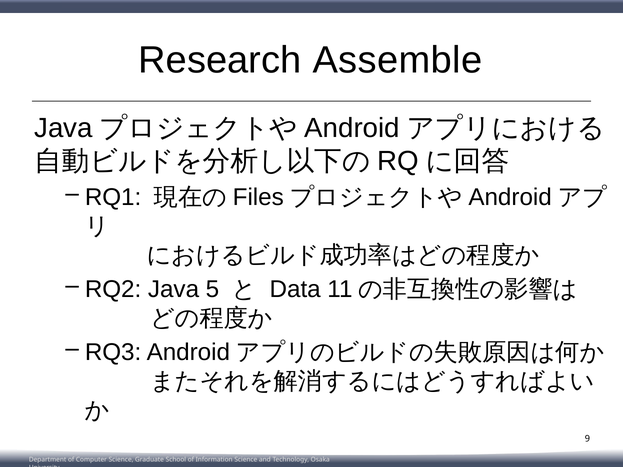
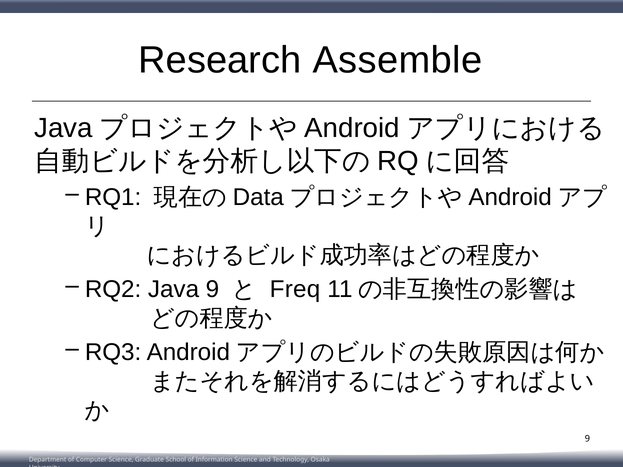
Files: Files -> Data (258, 197)
Java 5: 5 -> 9 (212, 289)
Data: Data -> Freq (295, 289)
